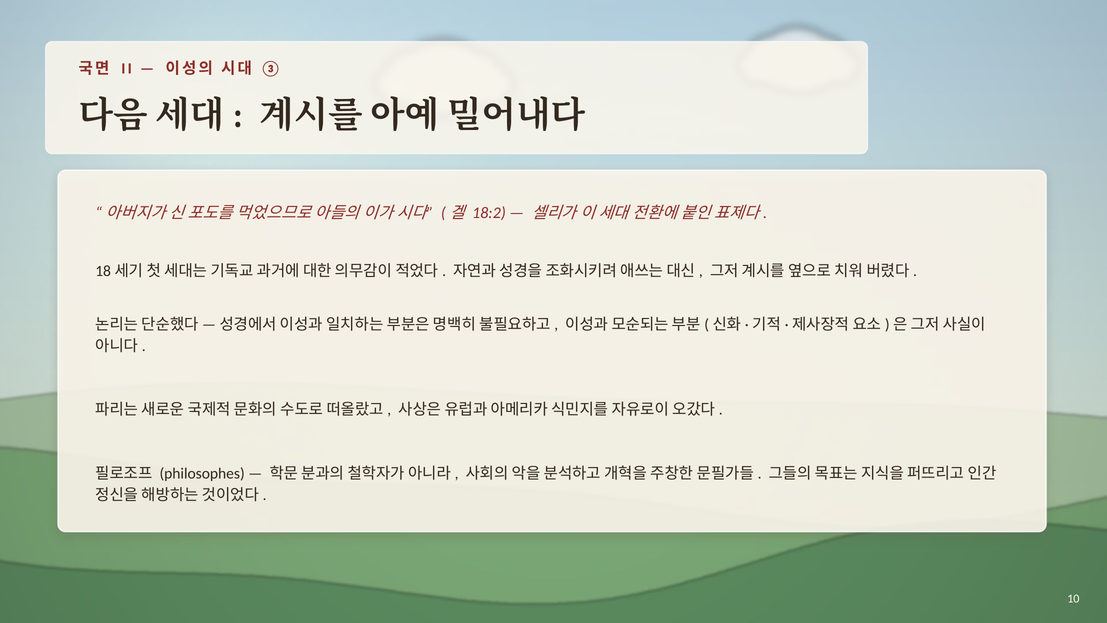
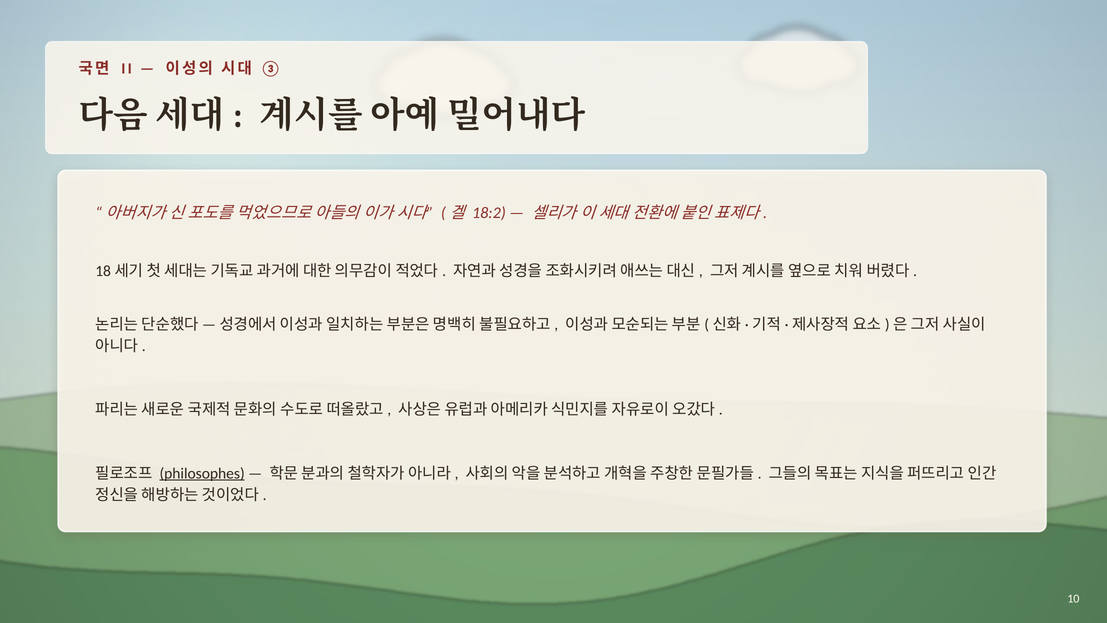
philosophes underline: none -> present (202, 473)
